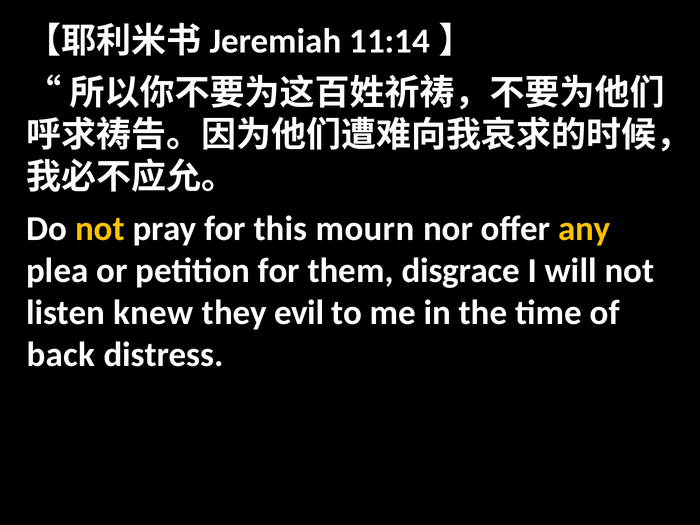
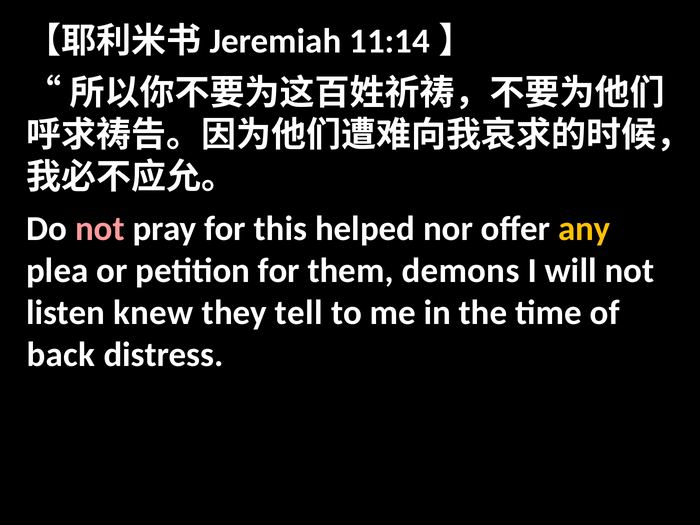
not colour: yellow -> pink (100, 229)
mourn: mourn -> helped (365, 229)
disgrace: disgrace -> demons (461, 271)
evil: evil -> tell (299, 313)
